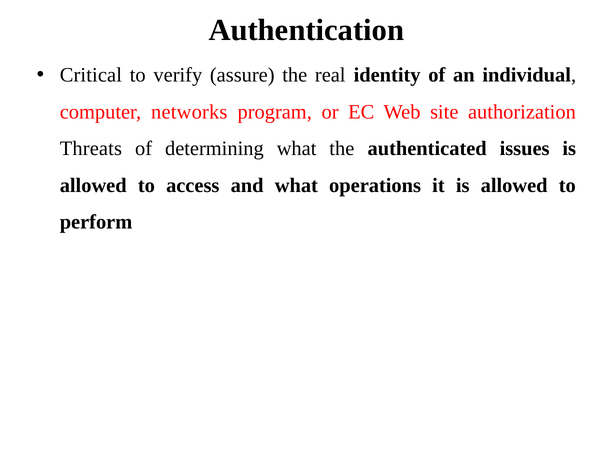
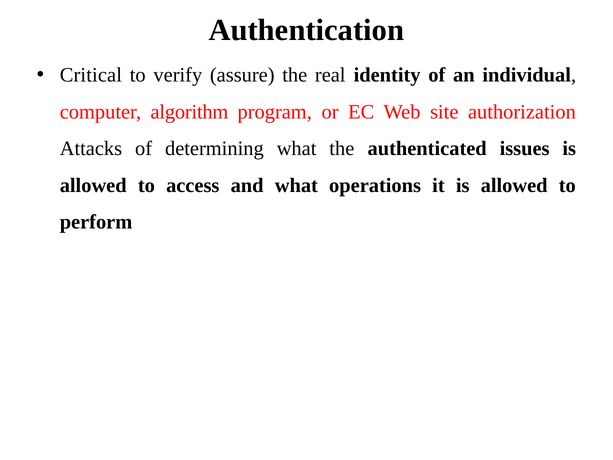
networks: networks -> algorithm (189, 112)
Threats: Threats -> Attacks (91, 149)
